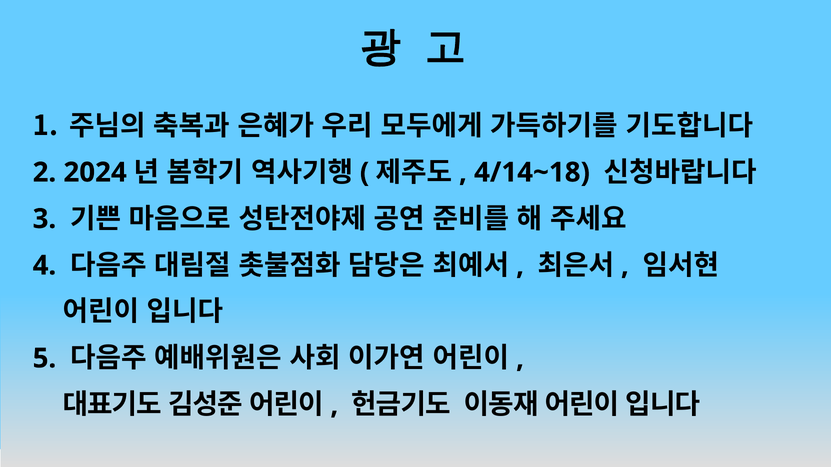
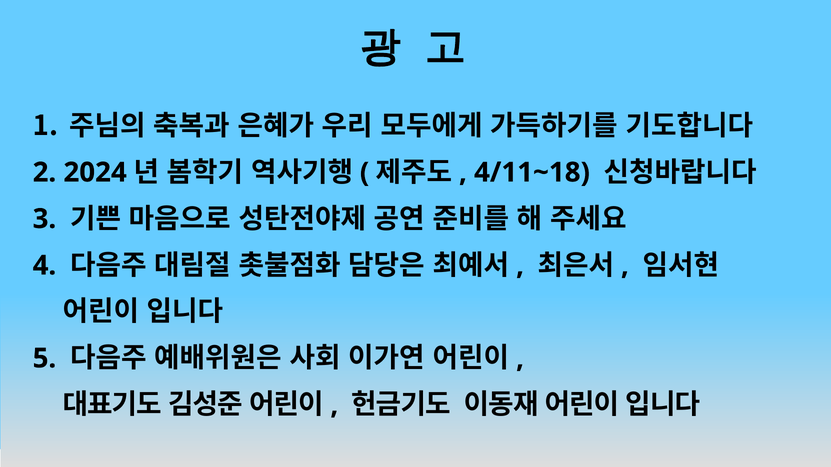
4/14~18: 4/14~18 -> 4/11~18 (532, 173)
